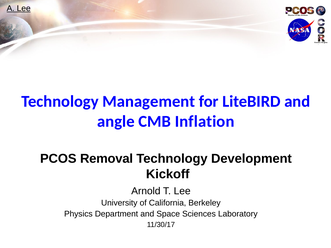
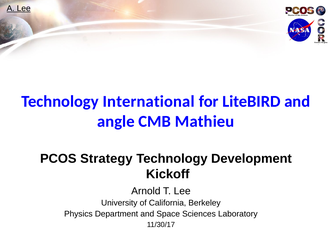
Management: Management -> International (149, 102)
Inflation: Inflation -> Mathieu (205, 121)
Removal: Removal -> Strategy (106, 159)
